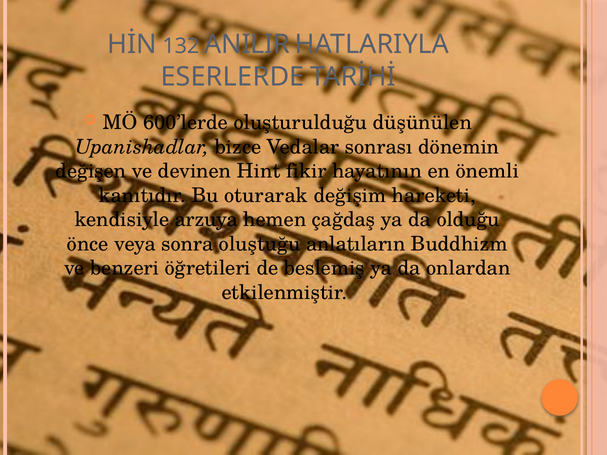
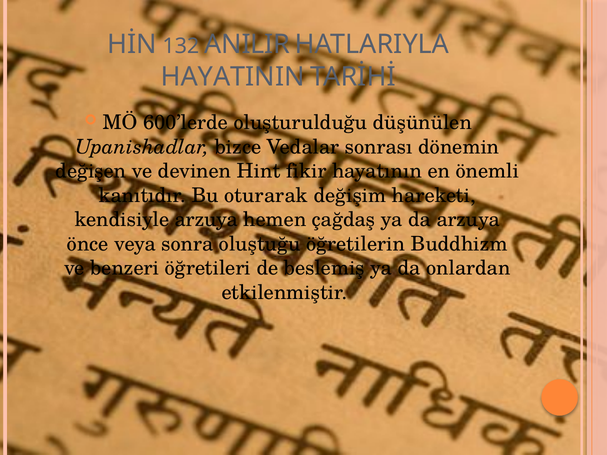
ESERLERDE: ESERLERDE -> HAYATININ (233, 77)
da olduğu: olduğu -> arzuya (468, 220)
anlatıların: anlatıların -> öğretilerin (356, 244)
